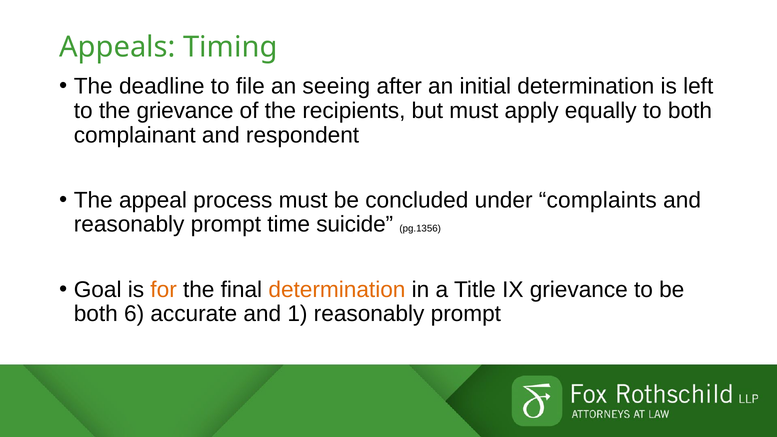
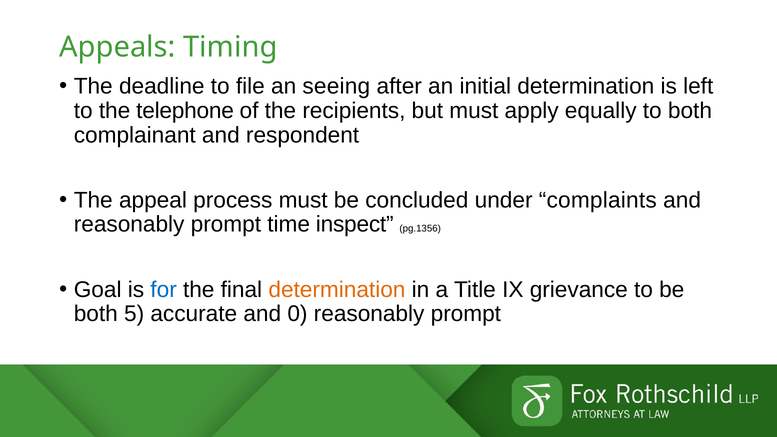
the grievance: grievance -> telephone (185, 111)
suicide: suicide -> inspect (355, 225)
for colour: orange -> blue (164, 290)
6: 6 -> 5 (134, 314)
1: 1 -> 0 (297, 314)
